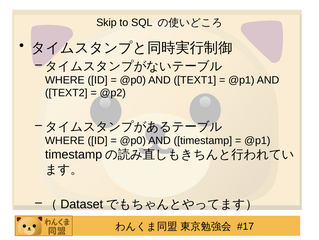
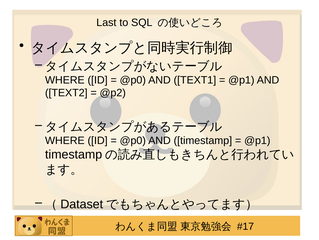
Skip: Skip -> Last (106, 23)
